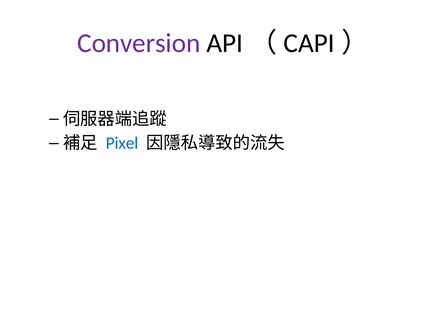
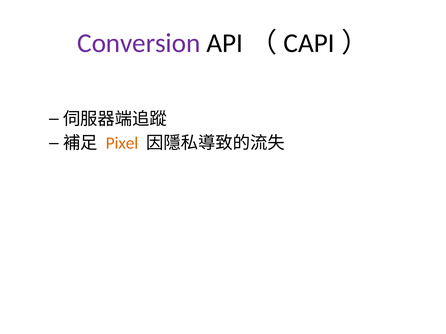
Pixel colour: blue -> orange (122, 143)
